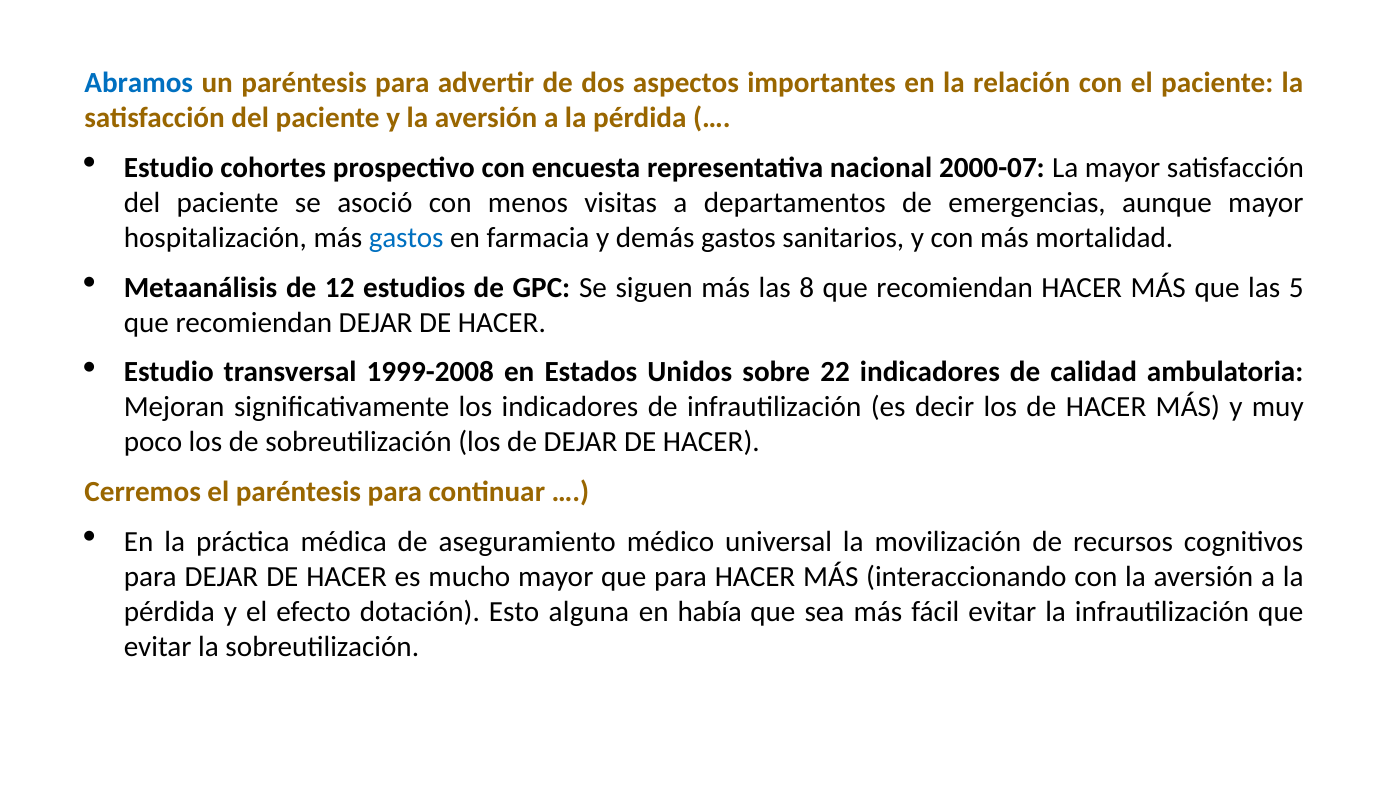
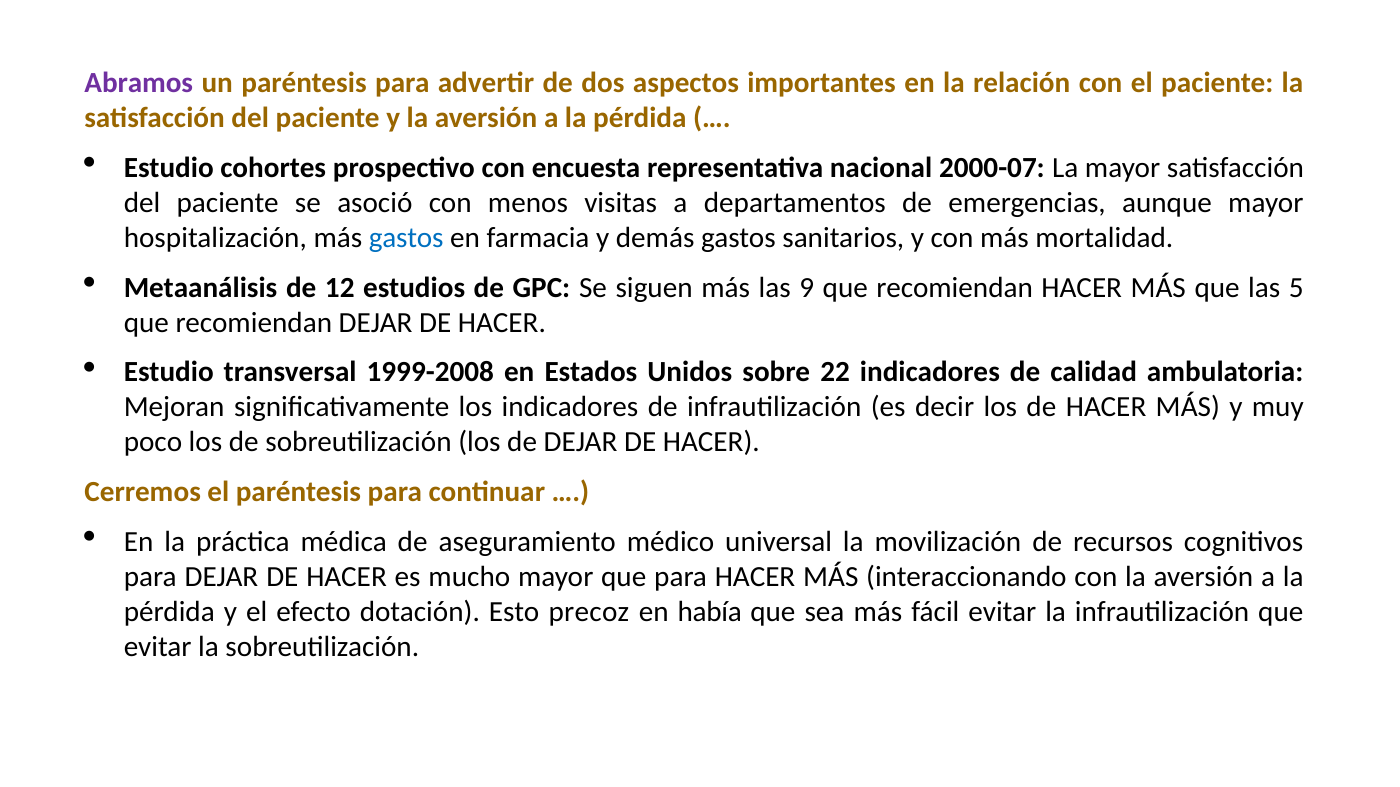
Abramos colour: blue -> purple (139, 83)
8: 8 -> 9 (807, 288)
alguna: alguna -> precoz (589, 612)
